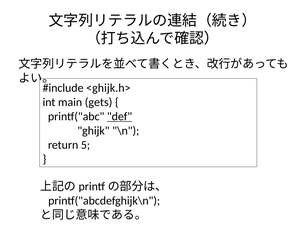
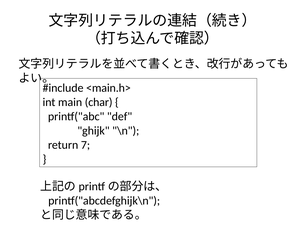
<ghijk.h>: <ghijk.h> -> <main.h> (108, 88)
gets: gets -> char (99, 102)
def underline: present -> none (120, 116)
5: 5 -> 7 (86, 145)
